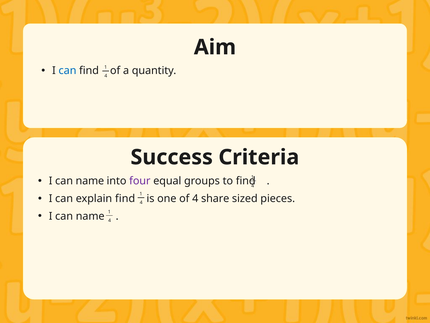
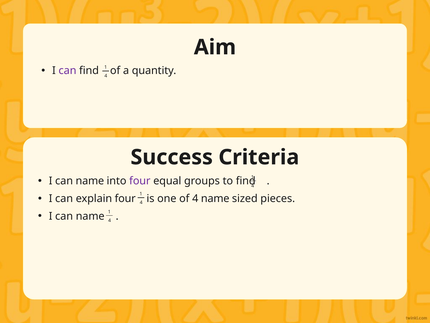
can colour: blue -> purple (67, 71)
explain find: find -> four (125, 198)
4 share: share -> name (215, 198)
